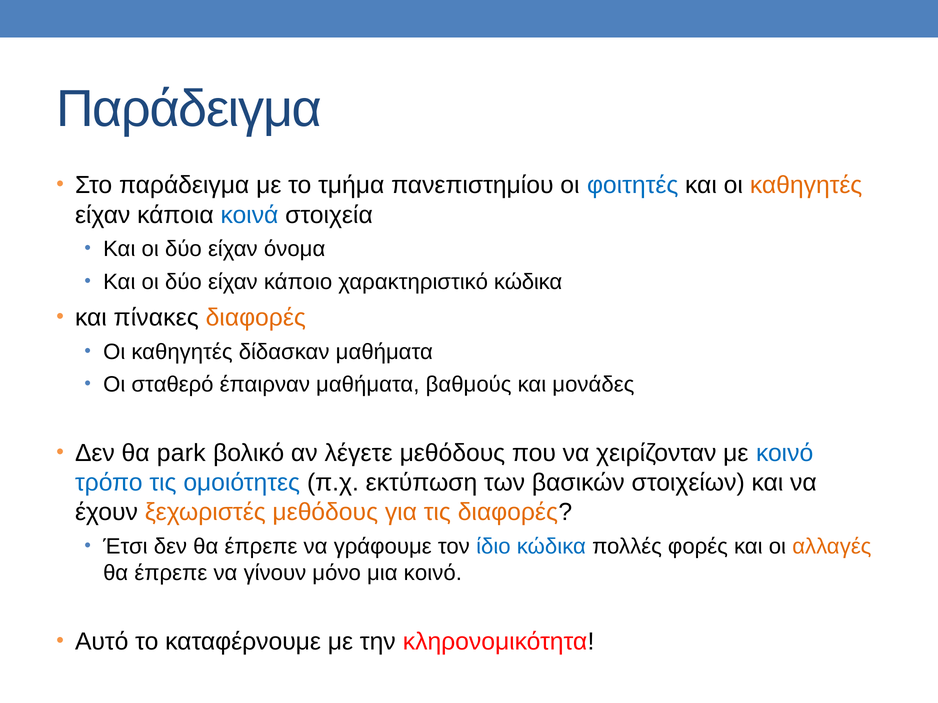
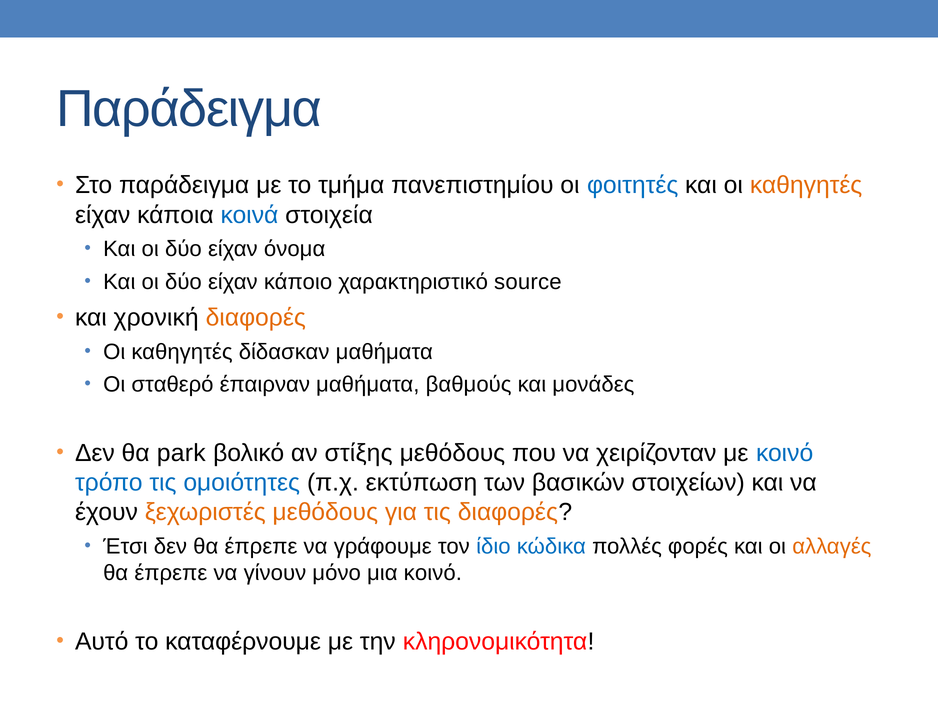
χαρακτηριστικό κώδικα: κώδικα -> source (528, 282)
πίνακες: πίνακες -> χρονική (156, 318)
λέγετε: λέγετε -> στίξης (359, 453)
